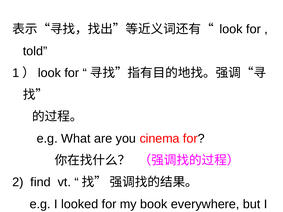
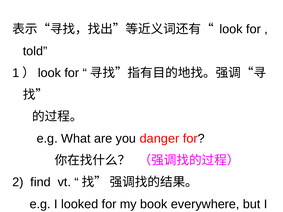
cinema: cinema -> danger (159, 139)
